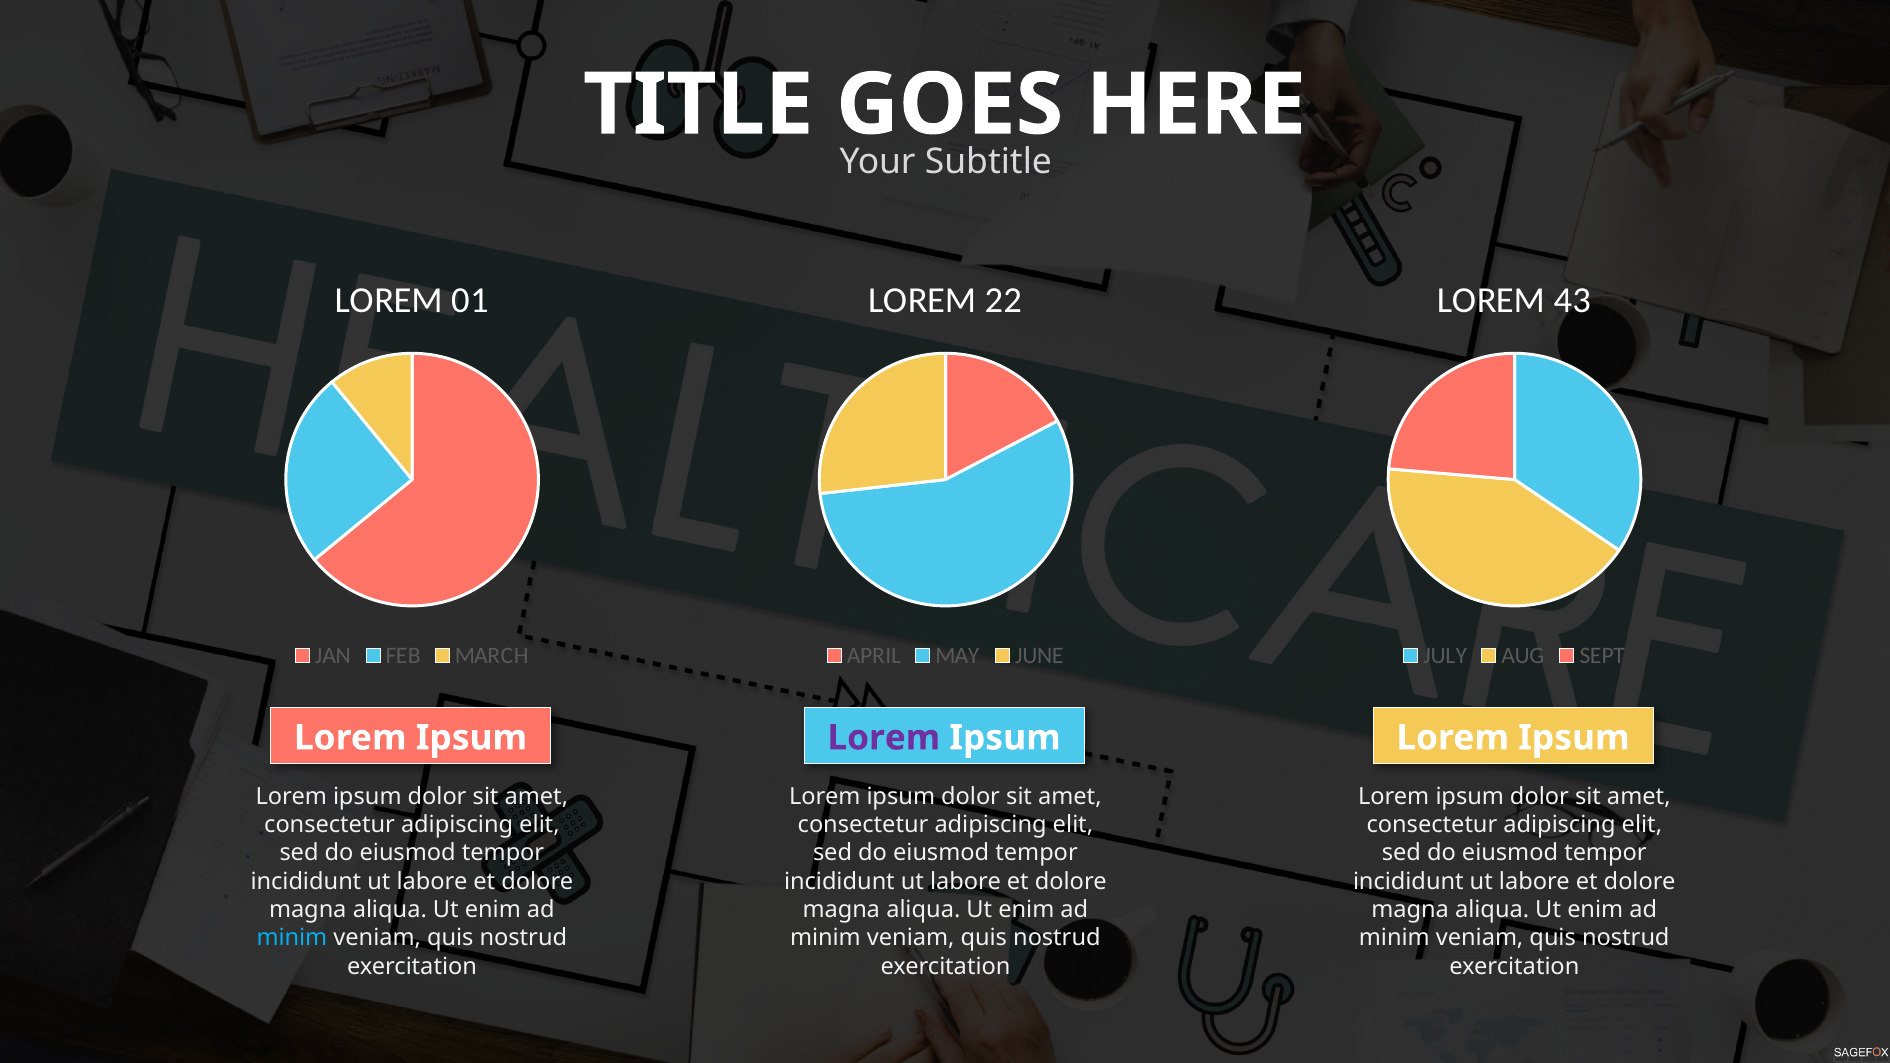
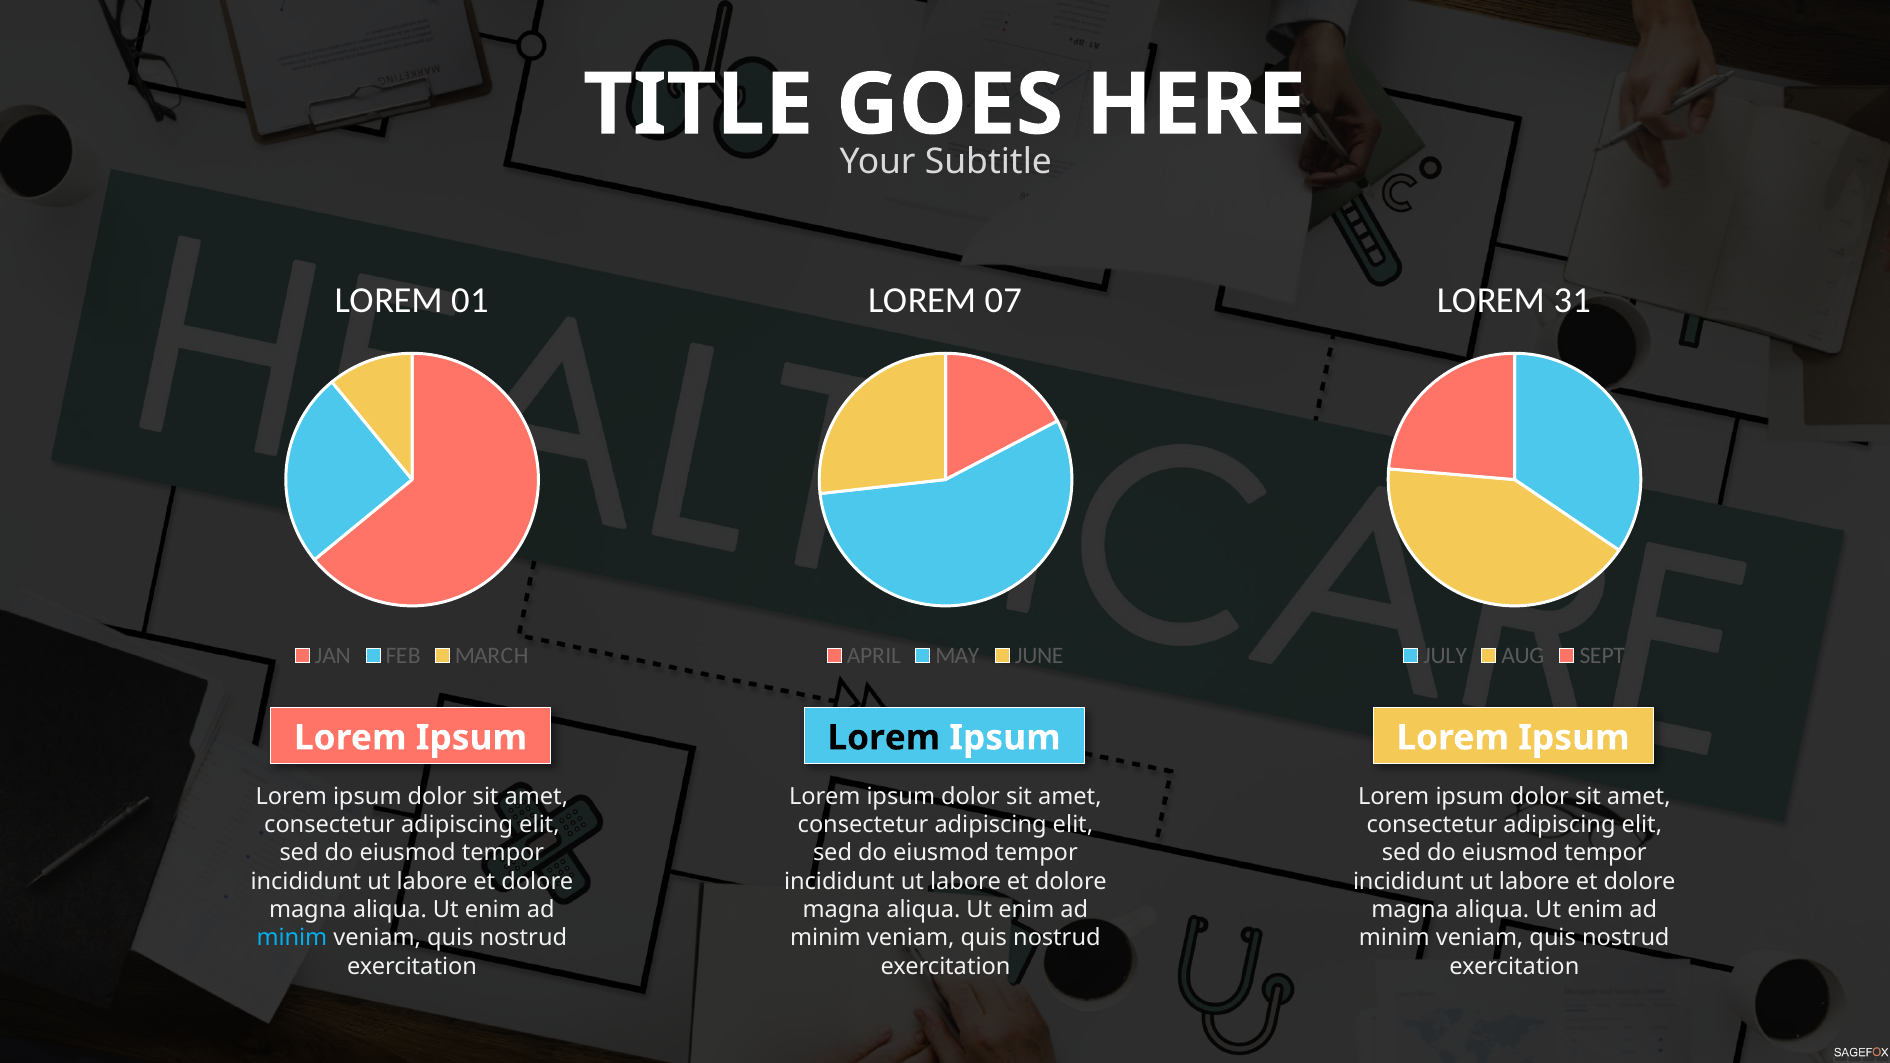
22: 22 -> 07 (1003, 300)
43: 43 -> 31 (1572, 300)
Lorem colour: purple -> black (884, 738)
